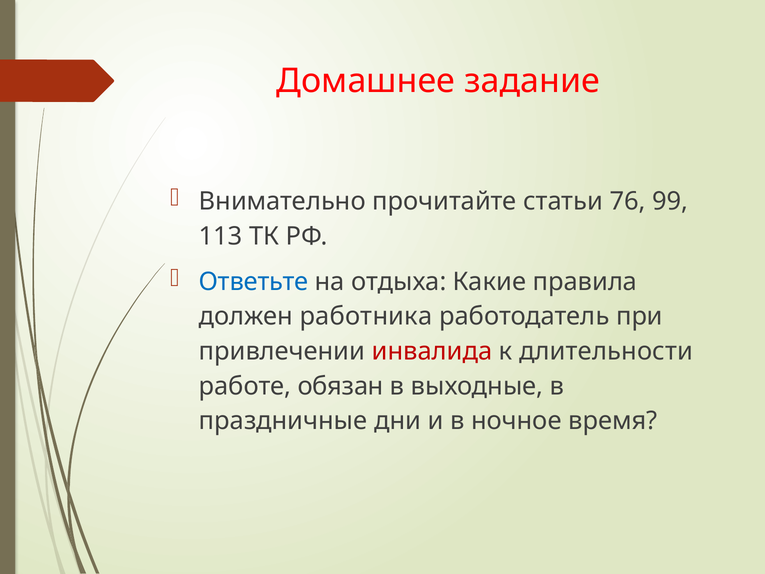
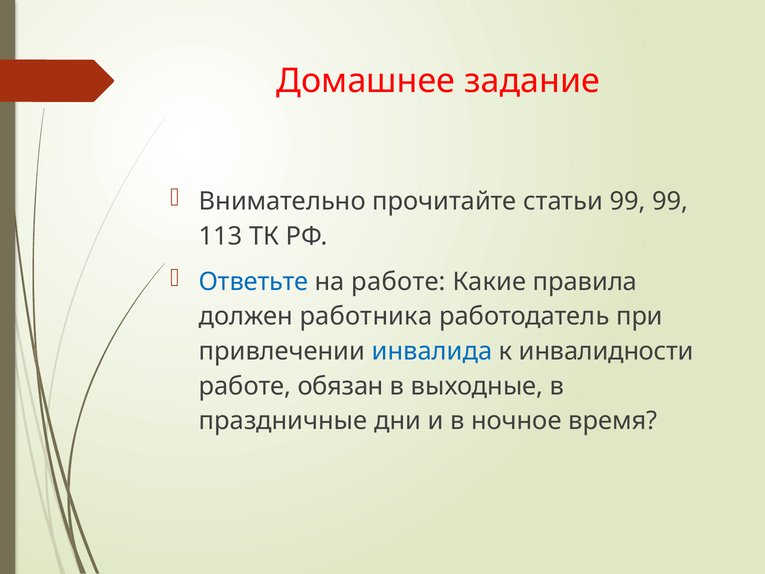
статьи 76: 76 -> 99 (628, 201)
на отдыха: отдыха -> работе (399, 281)
инвалида colour: red -> blue (432, 351)
длительности: длительности -> инвалидности (606, 351)
